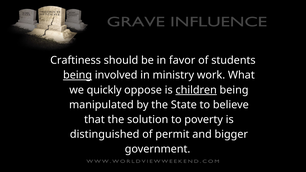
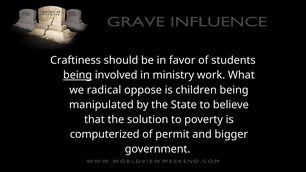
quickly: quickly -> radical (104, 90)
children underline: present -> none (196, 90)
distinguished: distinguished -> computerized (105, 134)
